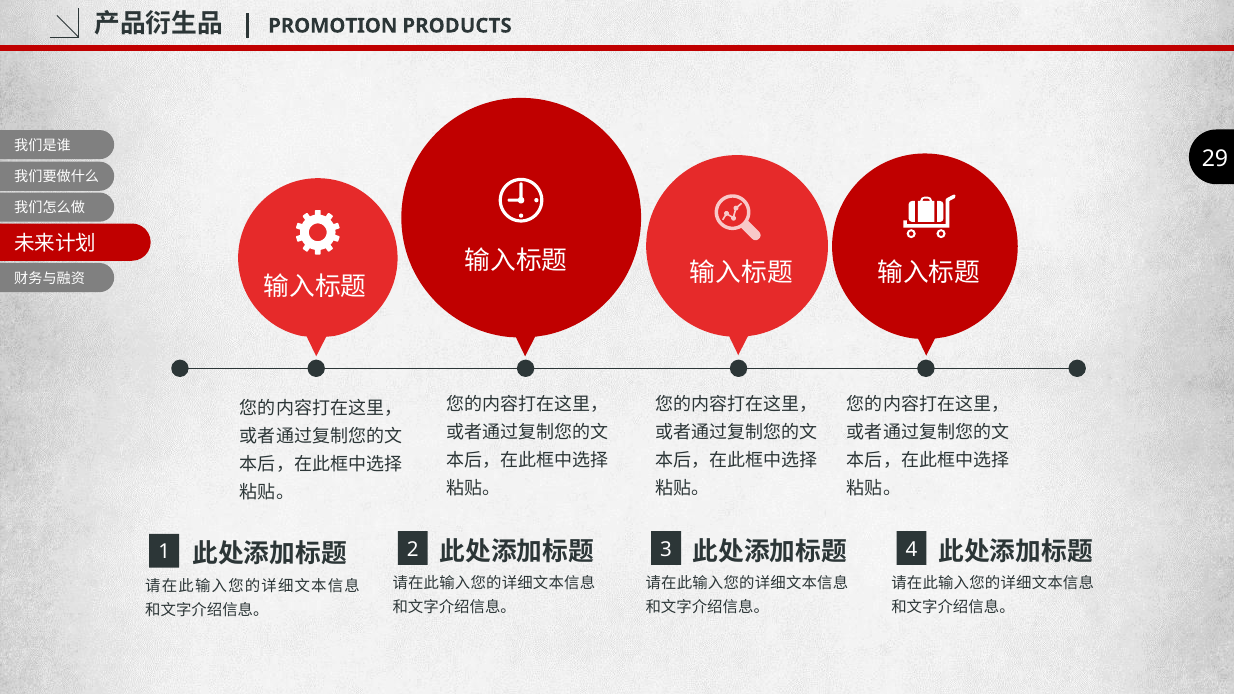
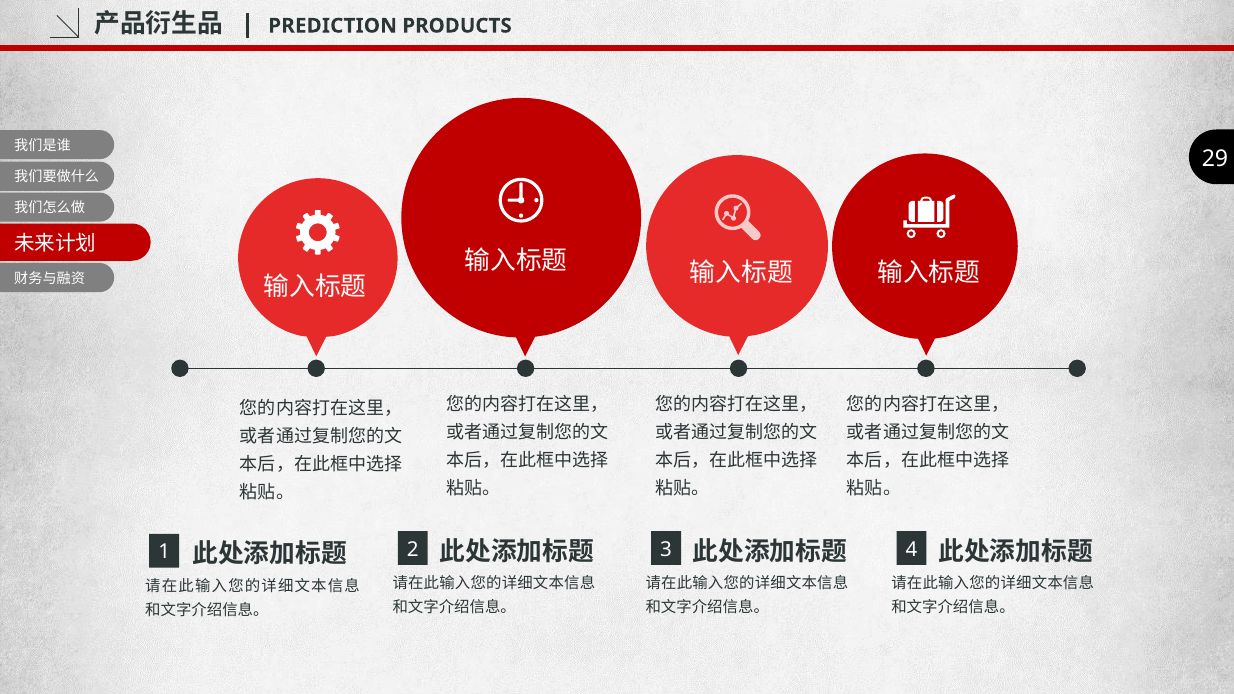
PROMOTION: PROMOTION -> PREDICTION (333, 26)
